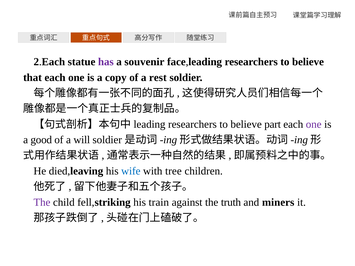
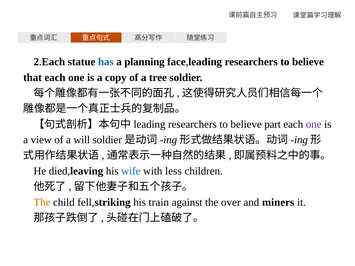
has colour: purple -> blue (106, 62)
souvenir: souvenir -> planning (144, 62)
rest: rest -> tree (158, 77)
good: good -> view (41, 140)
tree: tree -> less (173, 171)
The colour: purple -> orange (42, 202)
truth: truth -> over (231, 202)
